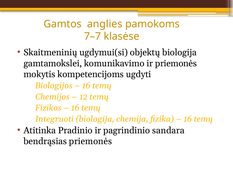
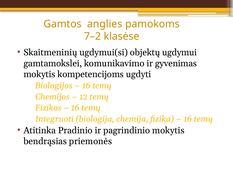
7–7: 7–7 -> 7–2 (93, 36)
objektų biologija: biologija -> ugdymui (180, 52)
ir priemonės: priemonės -> gyvenimas (176, 63)
pagrindinio sandara: sandara -> mokytis (168, 130)
